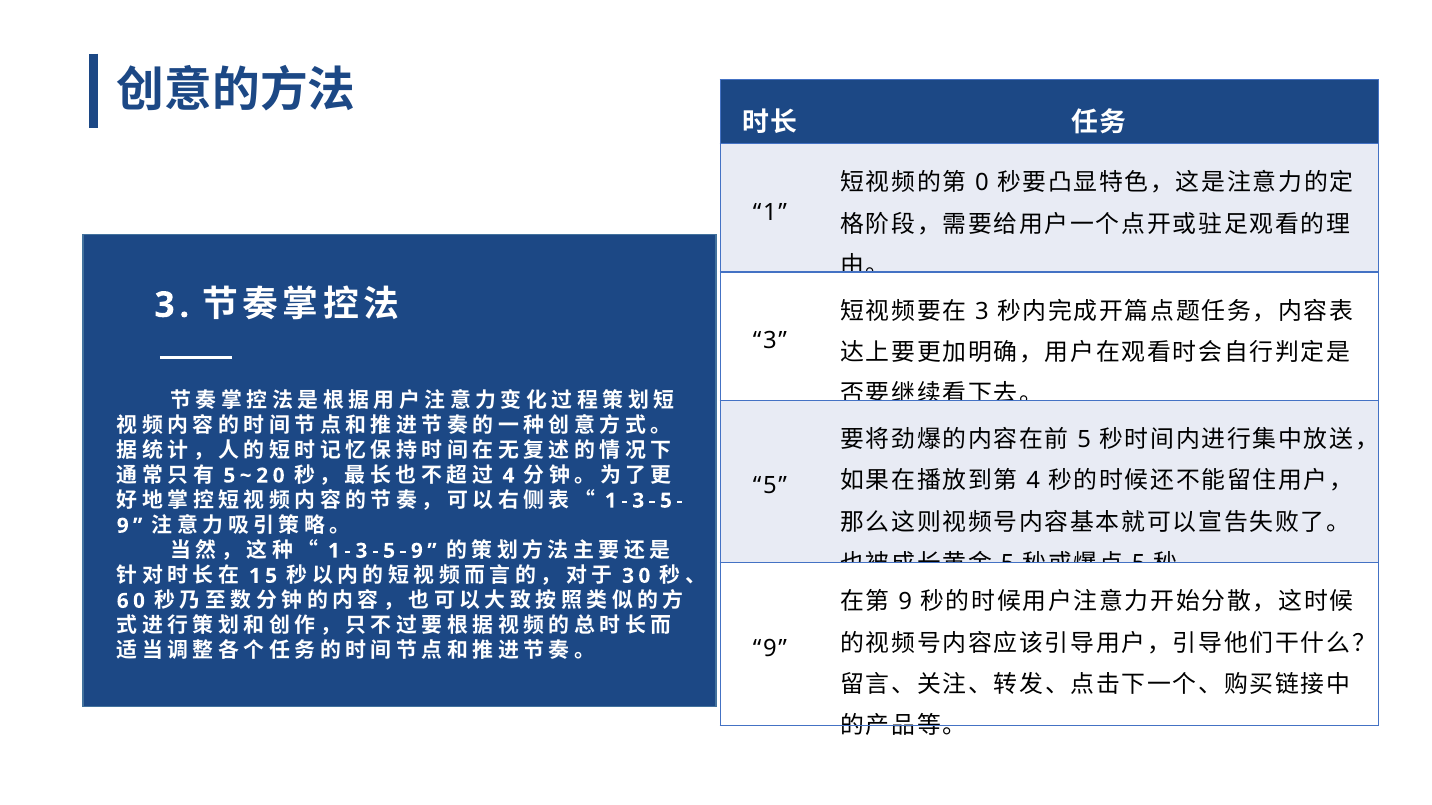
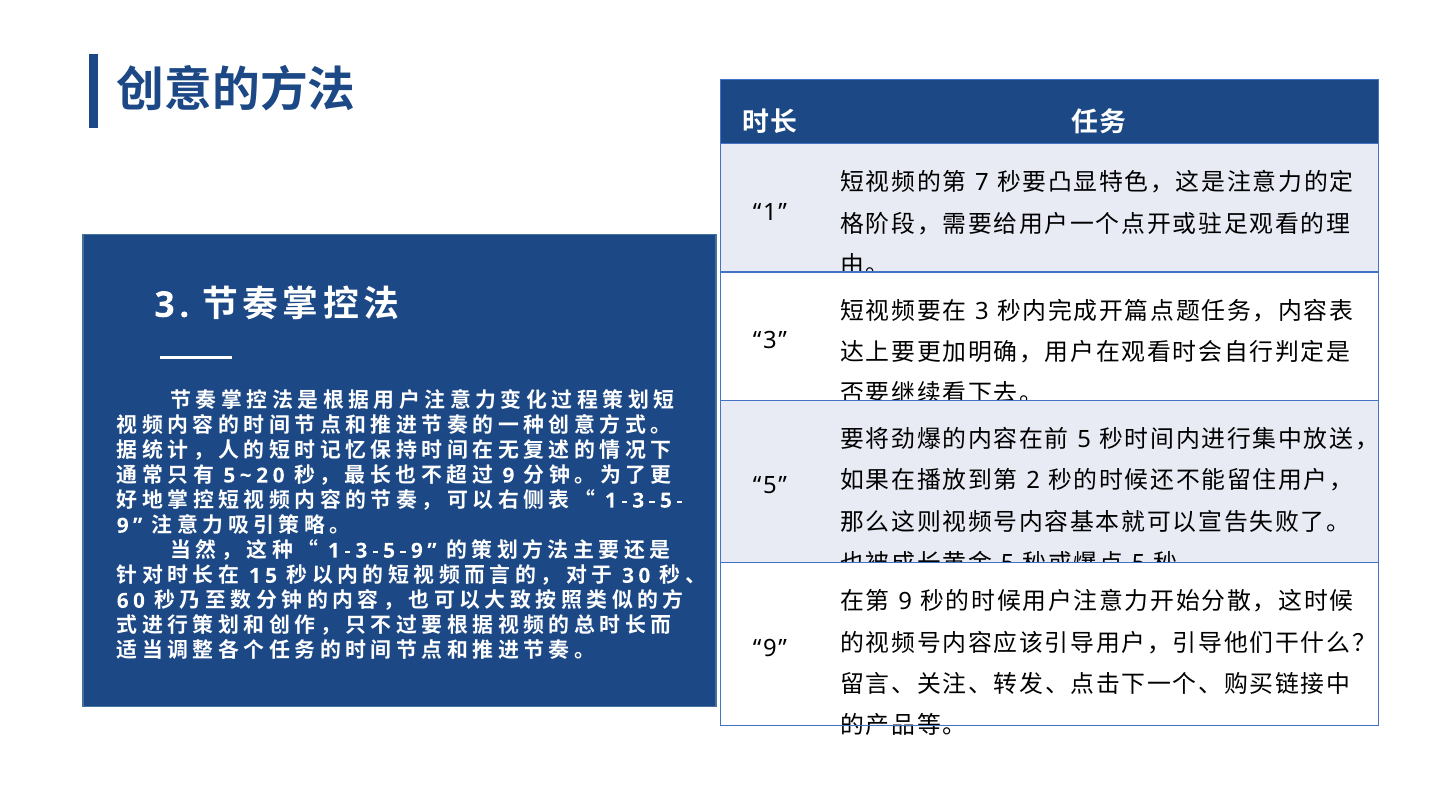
0: 0 -> 7 (982, 183)
4: 4 -> 9 (508, 476)
4: 4 -> 2 (1033, 481)
